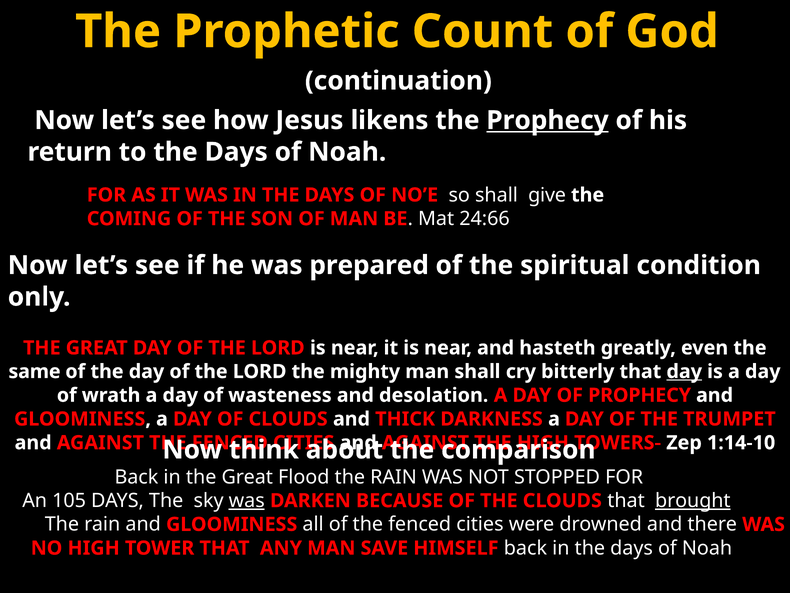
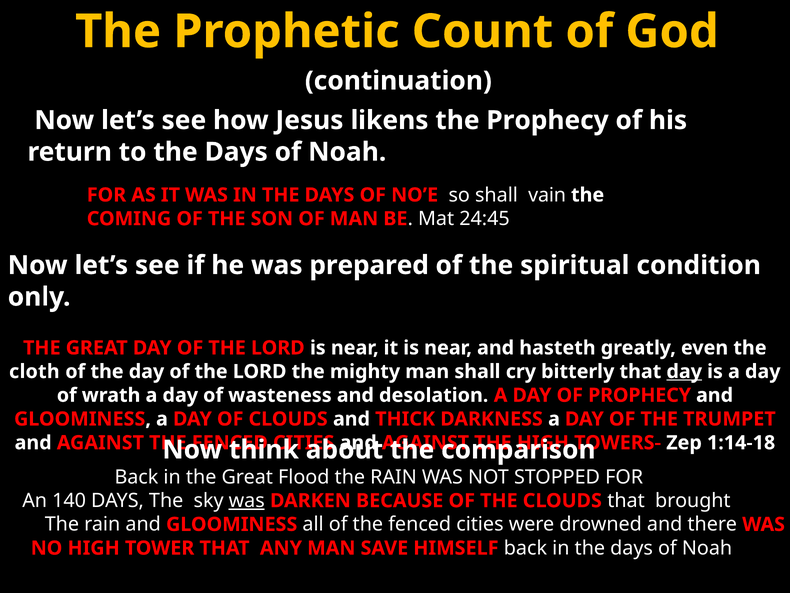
Prophecy underline: present -> none (548, 120)
give: give -> vain (547, 195)
24:66: 24:66 -> 24:45 (485, 219)
same: same -> cloth (34, 371)
1:14-10: 1:14-10 -> 1:14-18 (741, 442)
105: 105 -> 140 (69, 500)
brought underline: present -> none (693, 500)
